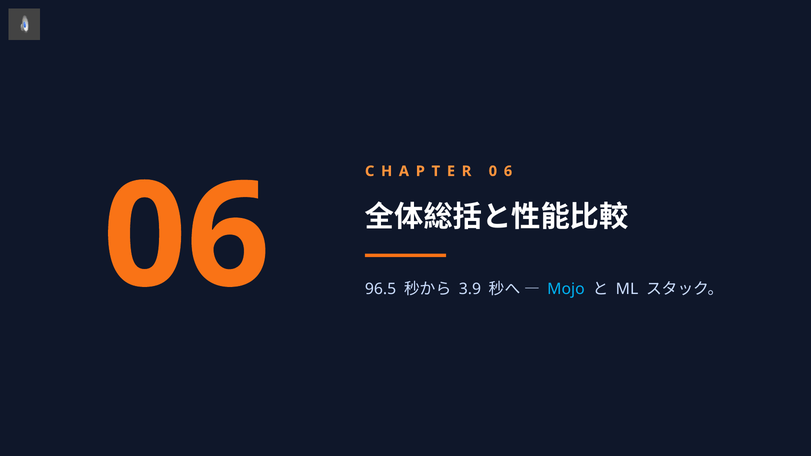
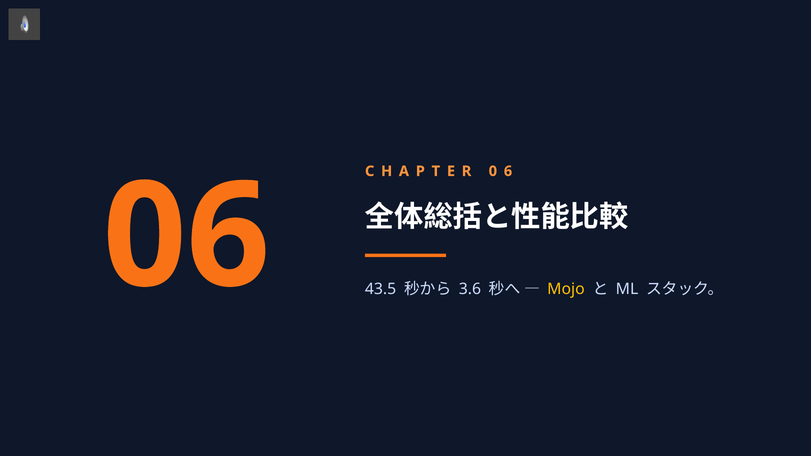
96.5: 96.5 -> 43.5 (381, 289)
3.9: 3.9 -> 3.6 (470, 289)
Mojo colour: light blue -> yellow (566, 289)
